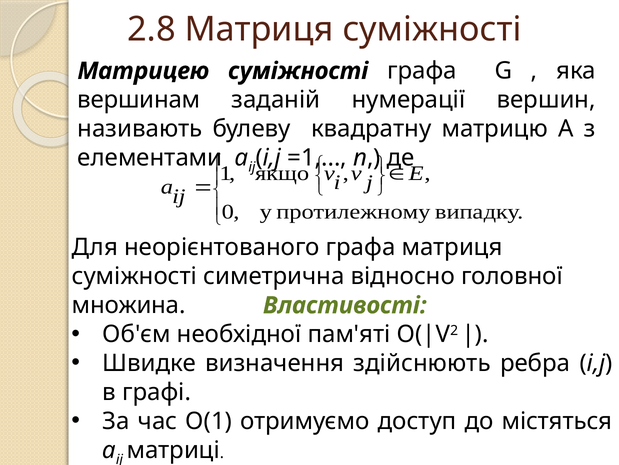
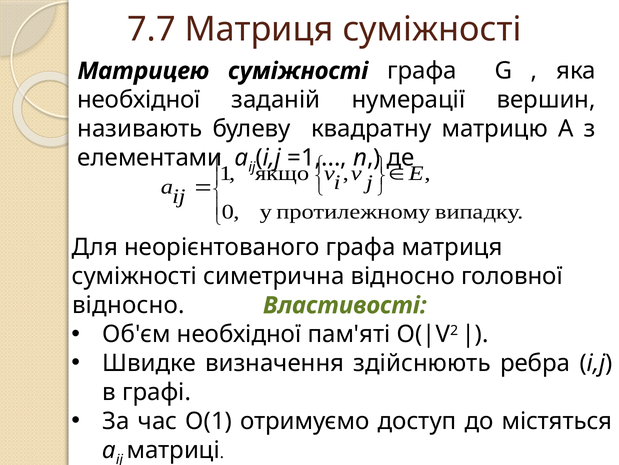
2.8: 2.8 -> 7.7 (152, 29)
вершинам: вершинам -> необхідної (139, 100)
множина: множина -> відносно (128, 305)
